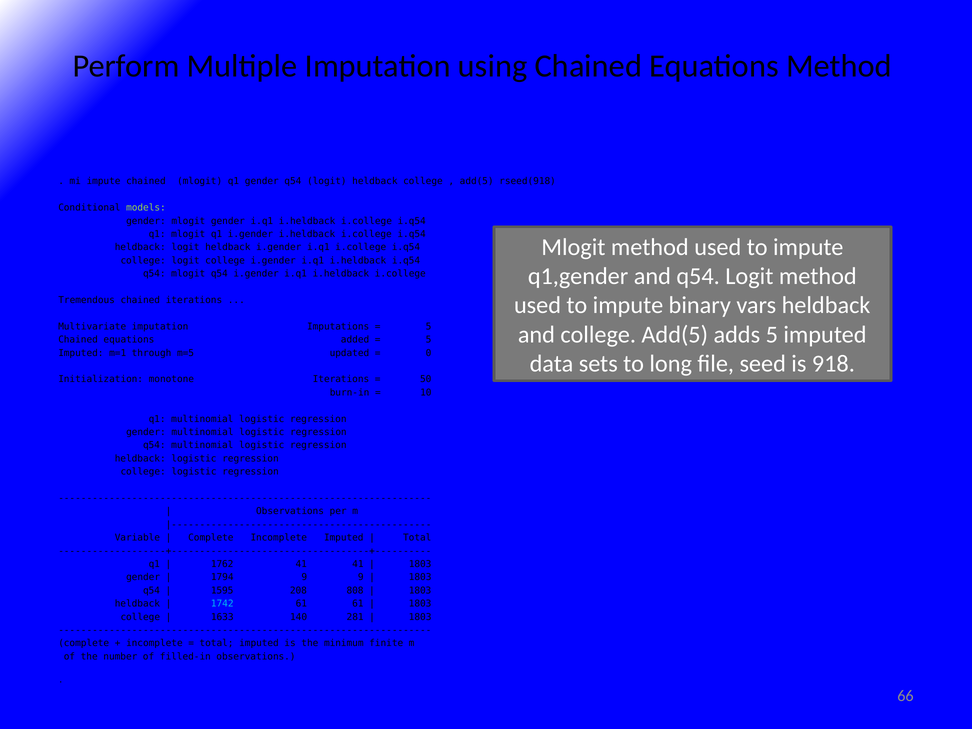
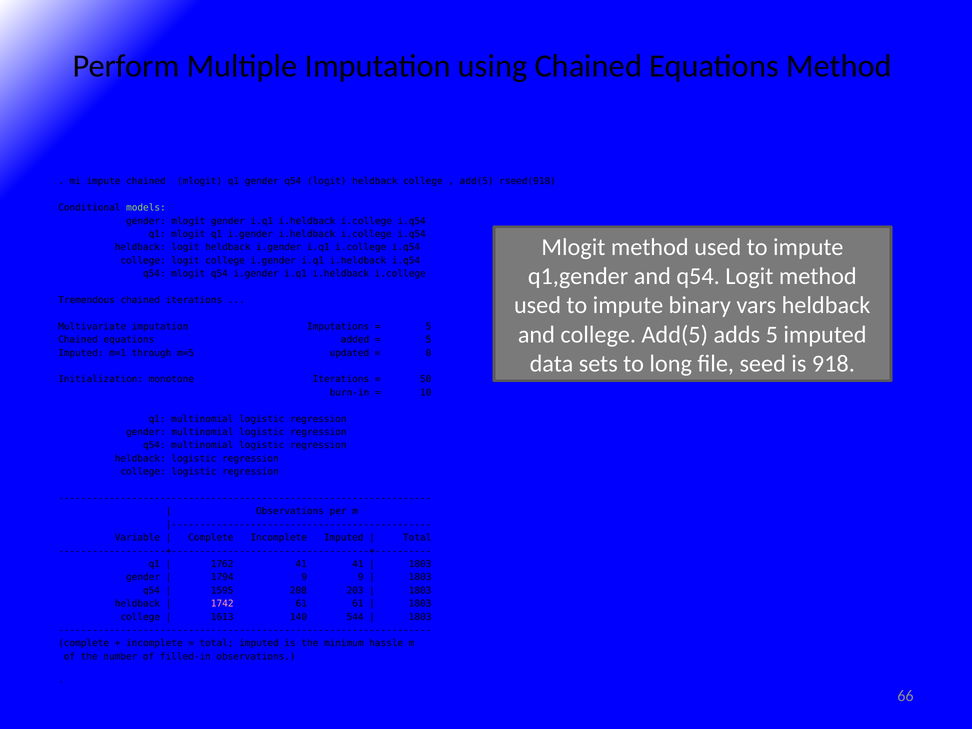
808: 808 -> 203 (355, 591)
1742 colour: light blue -> pink (222, 604)
1633: 1633 -> 1613 (222, 617)
281: 281 -> 544 (355, 617)
finite: finite -> hassle (386, 643)
